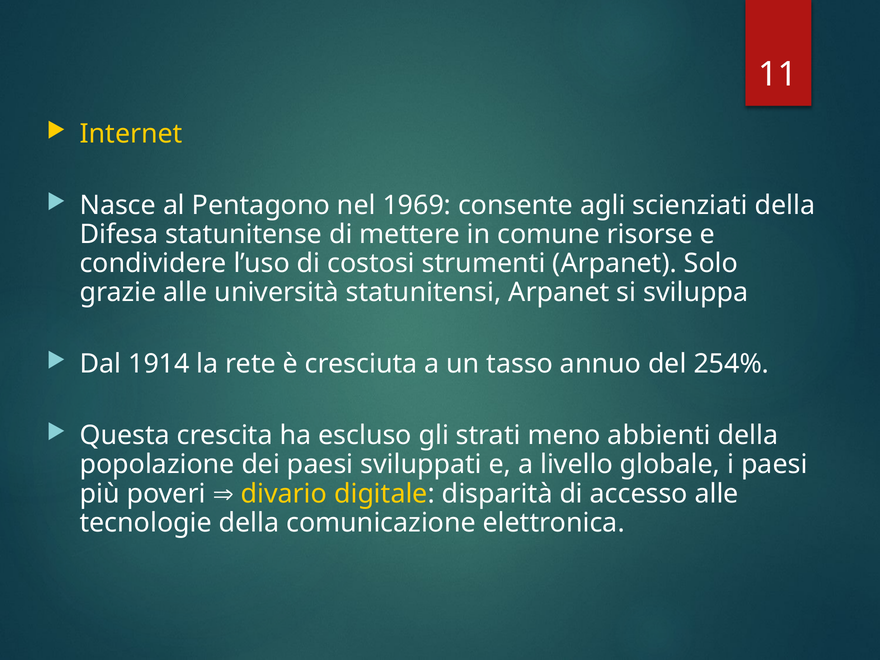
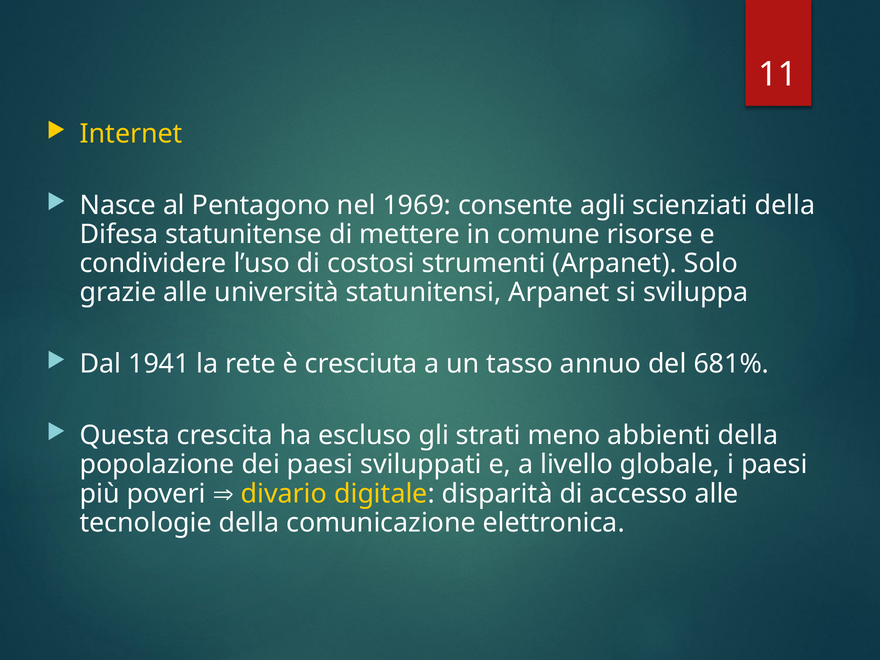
1914: 1914 -> 1941 (159, 364)
254%: 254% -> 681% (731, 364)
